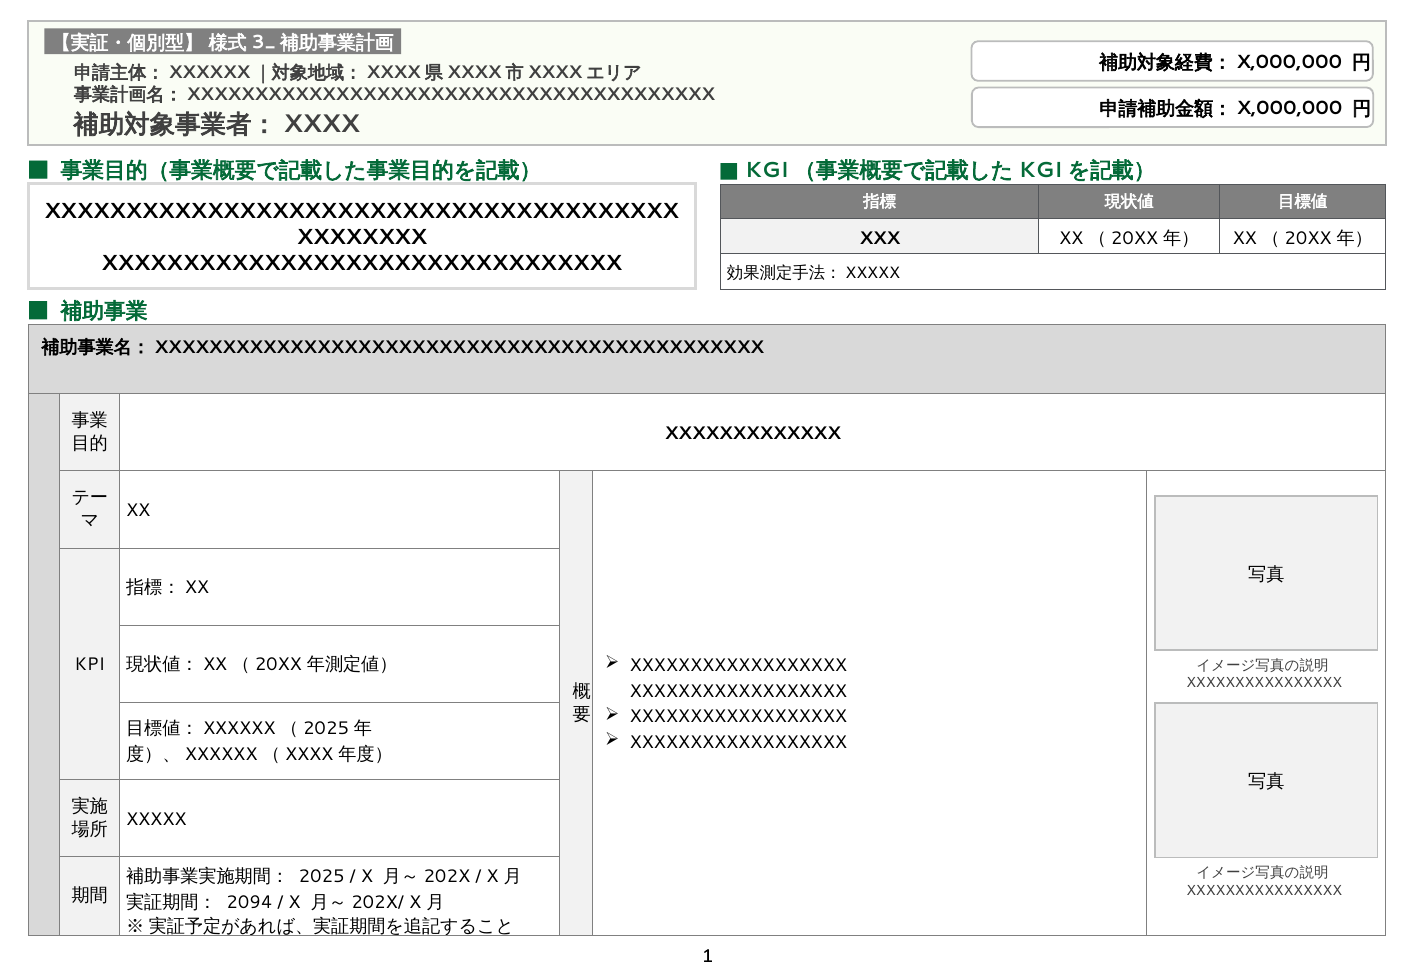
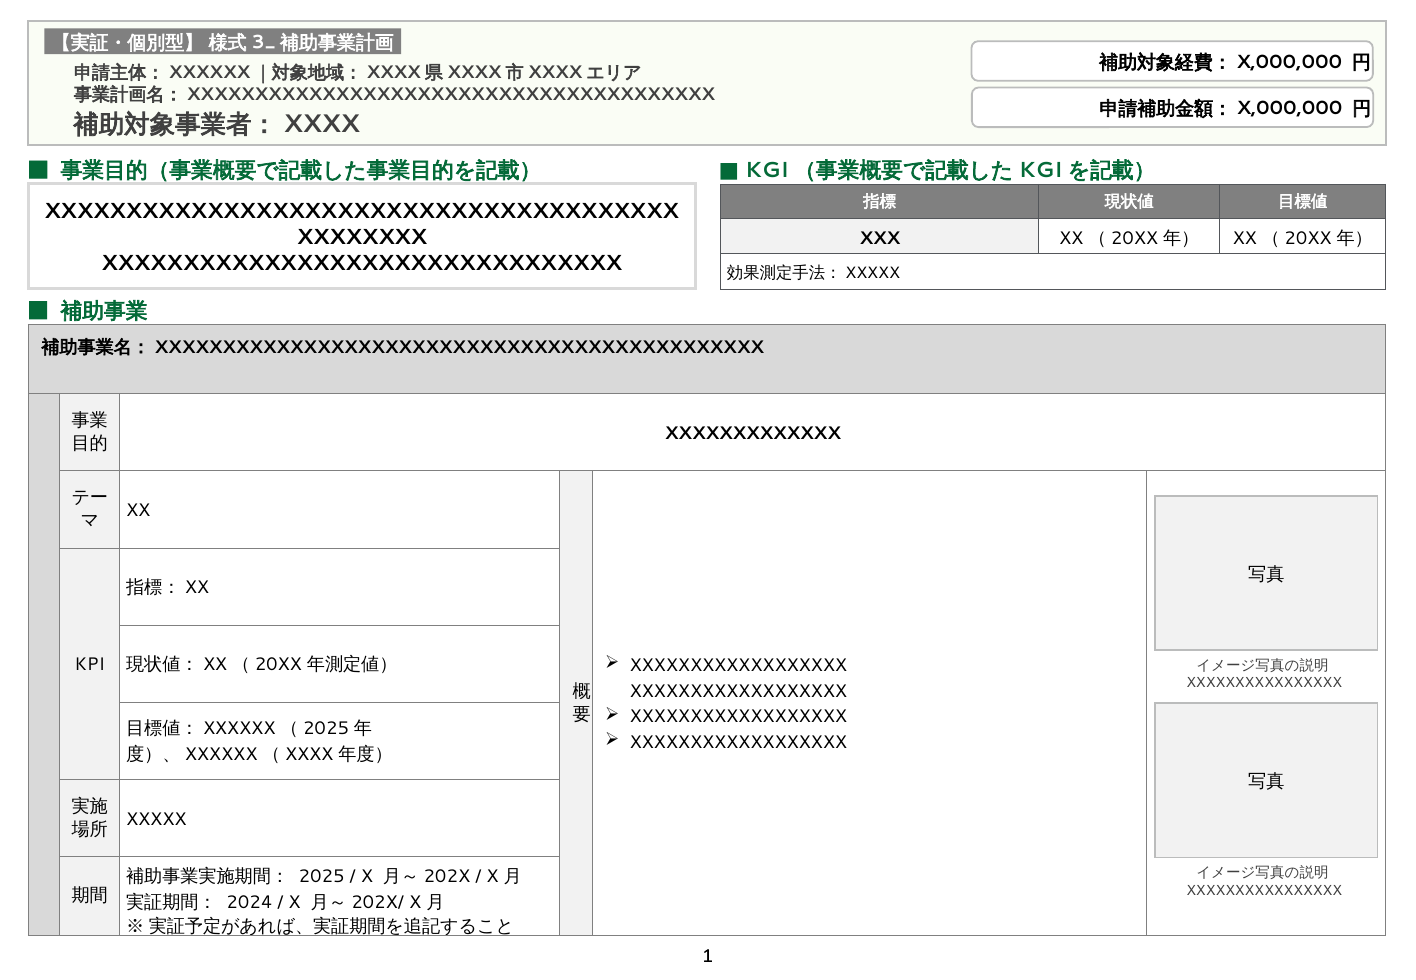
2094: 2094 -> 2024 (249, 903)
